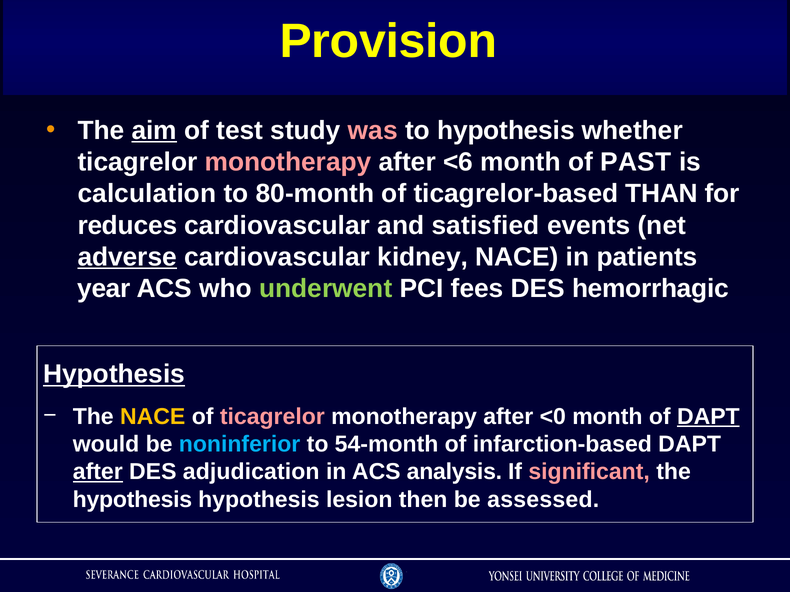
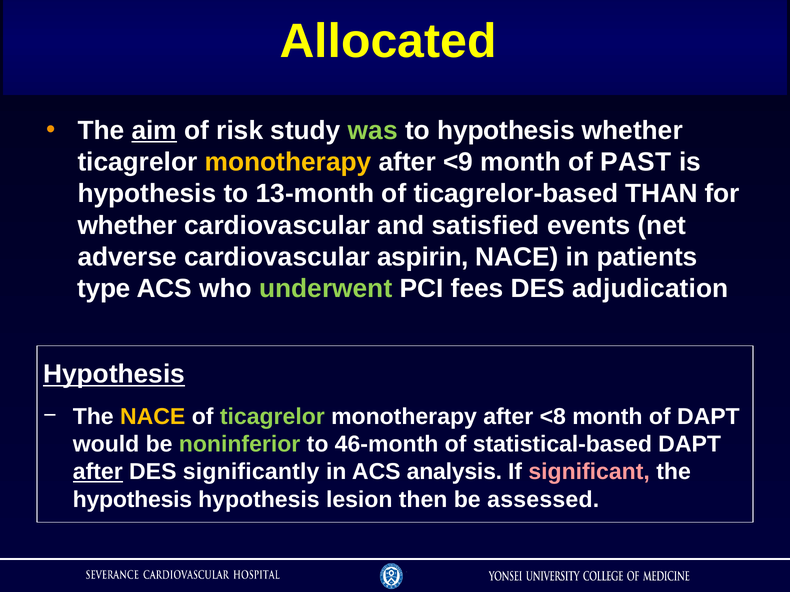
Provision: Provision -> Allocated (388, 41)
test: test -> risk (240, 131)
was colour: pink -> light green (373, 131)
monotherapy colour: pink -> yellow (288, 162)
<6: <6 -> <9 (458, 162)
calculation: calculation -> hypothesis (147, 194)
80-month: 80-month -> 13-month (315, 194)
reduces: reduces -> whether (127, 226)
adverse underline: present -> none (127, 257)
kidney: kidney -> aspirin (423, 257)
year: year -> type (104, 289)
hemorrhagic: hemorrhagic -> adjudication (650, 289)
ticagrelor colour: pink -> light green (272, 417)
<0: <0 -> <8 (553, 417)
DAPT underline: present -> none (708, 417)
noninferior colour: light blue -> light green (240, 445)
54-month: 54-month -> 46-month (387, 445)
infarction-based: infarction-based -> statistical-based (562, 445)
adjudication: adjudication -> significantly (251, 472)
